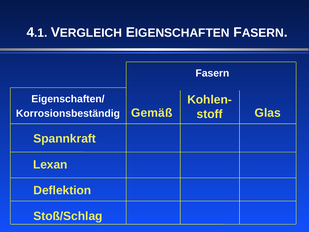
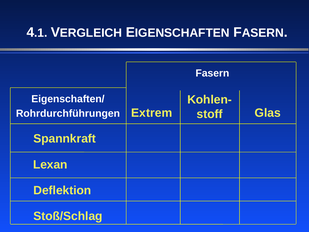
Gemäß: Gemäß -> Extrem (152, 113)
Korrosionsbeständig: Korrosionsbeständig -> Rohrdurchführungen (68, 113)
